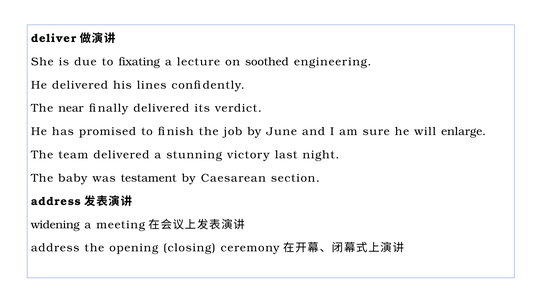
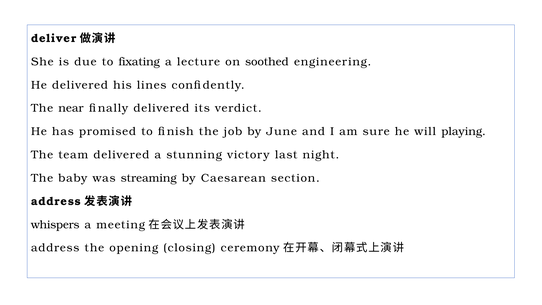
enlarge: enlarge -> playing (464, 131)
testament: testament -> streaming (149, 178)
widening: widening -> whispers (55, 225)
